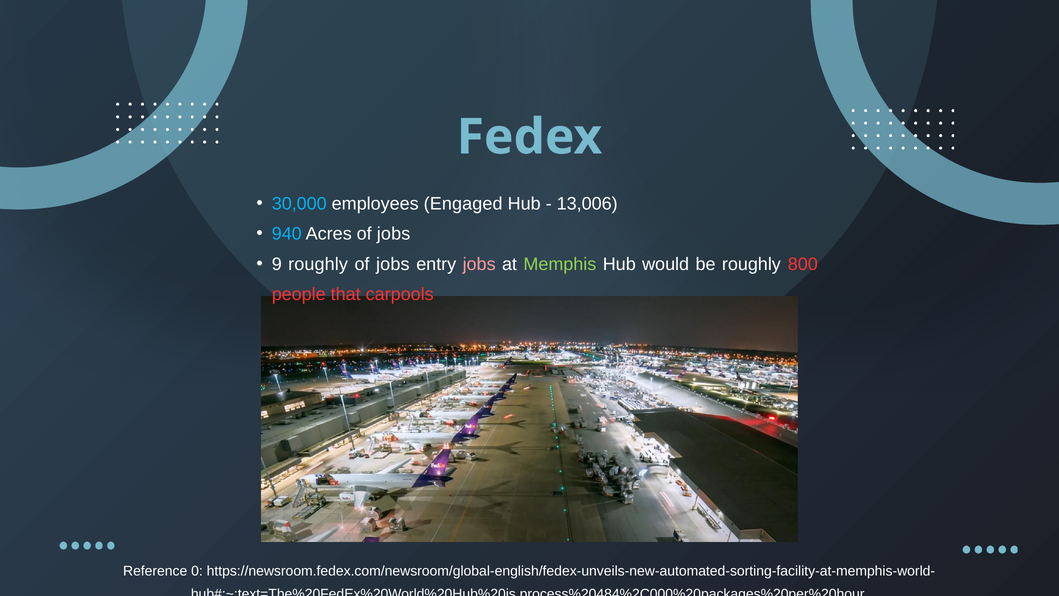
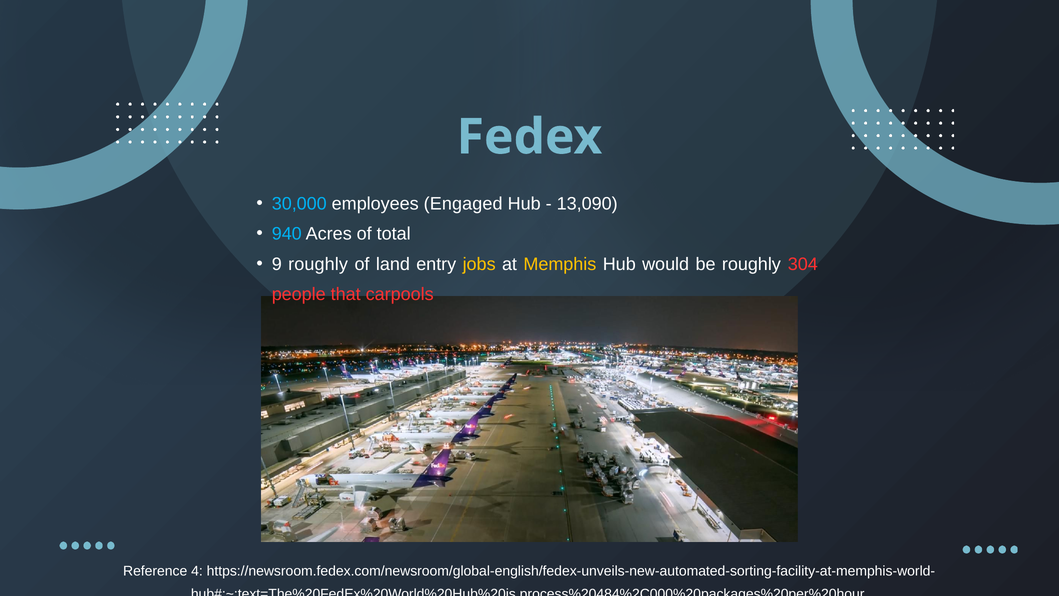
13,006: 13,006 -> 13,090 (587, 204)
Acres of jobs: jobs -> total (394, 234)
jobs: jobs -> land (393, 264)
jobs colour: pink -> yellow (479, 264)
Memphis colour: light green -> yellow (560, 264)
800: 800 -> 304 (803, 264)
0: 0 -> 4 (197, 571)
